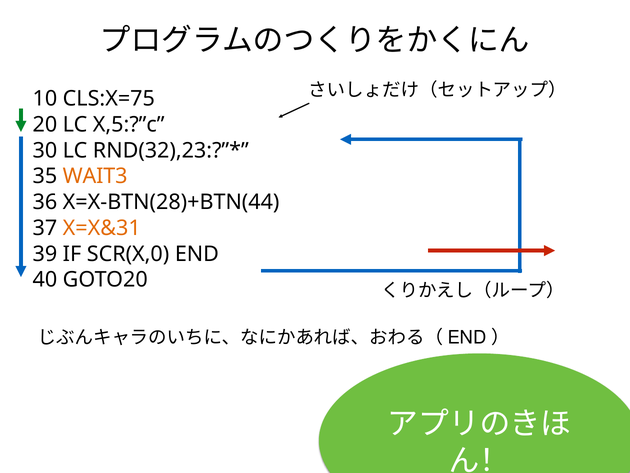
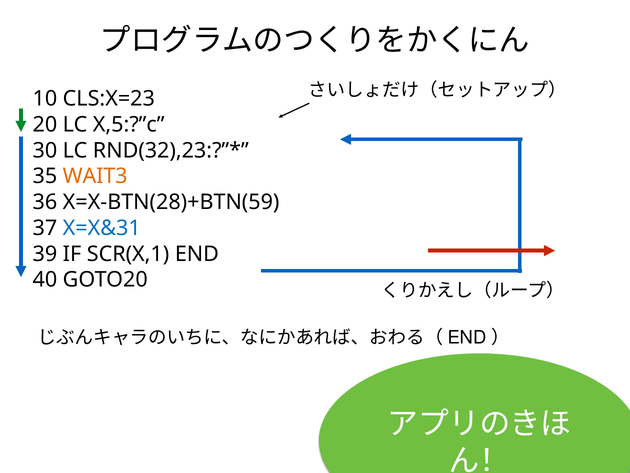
CLS:X=75: CLS:X=75 -> CLS:X=23 (109, 99)
X=X-BTN(28)+BTN(44: X=X-BTN(28)+BTN(44 -> X=X-BTN(28)+BTN(59 (171, 202)
X=X&31 colour: orange -> blue (102, 228)
SCR(X,0: SCR(X,0 -> SCR(X,1 (128, 254)
